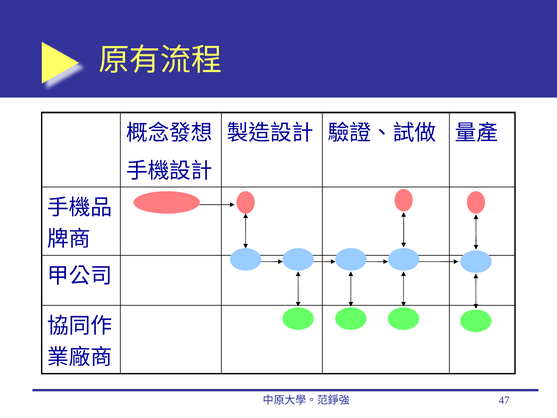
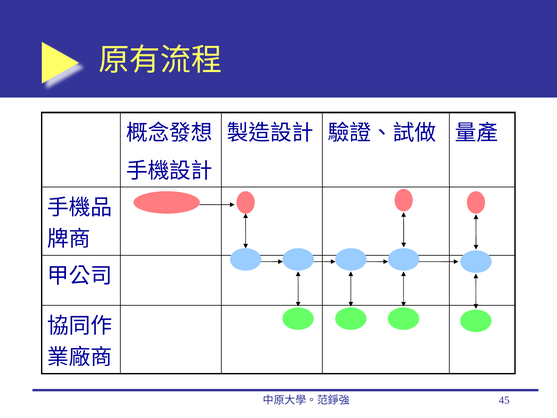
47: 47 -> 45 (504, 400)
